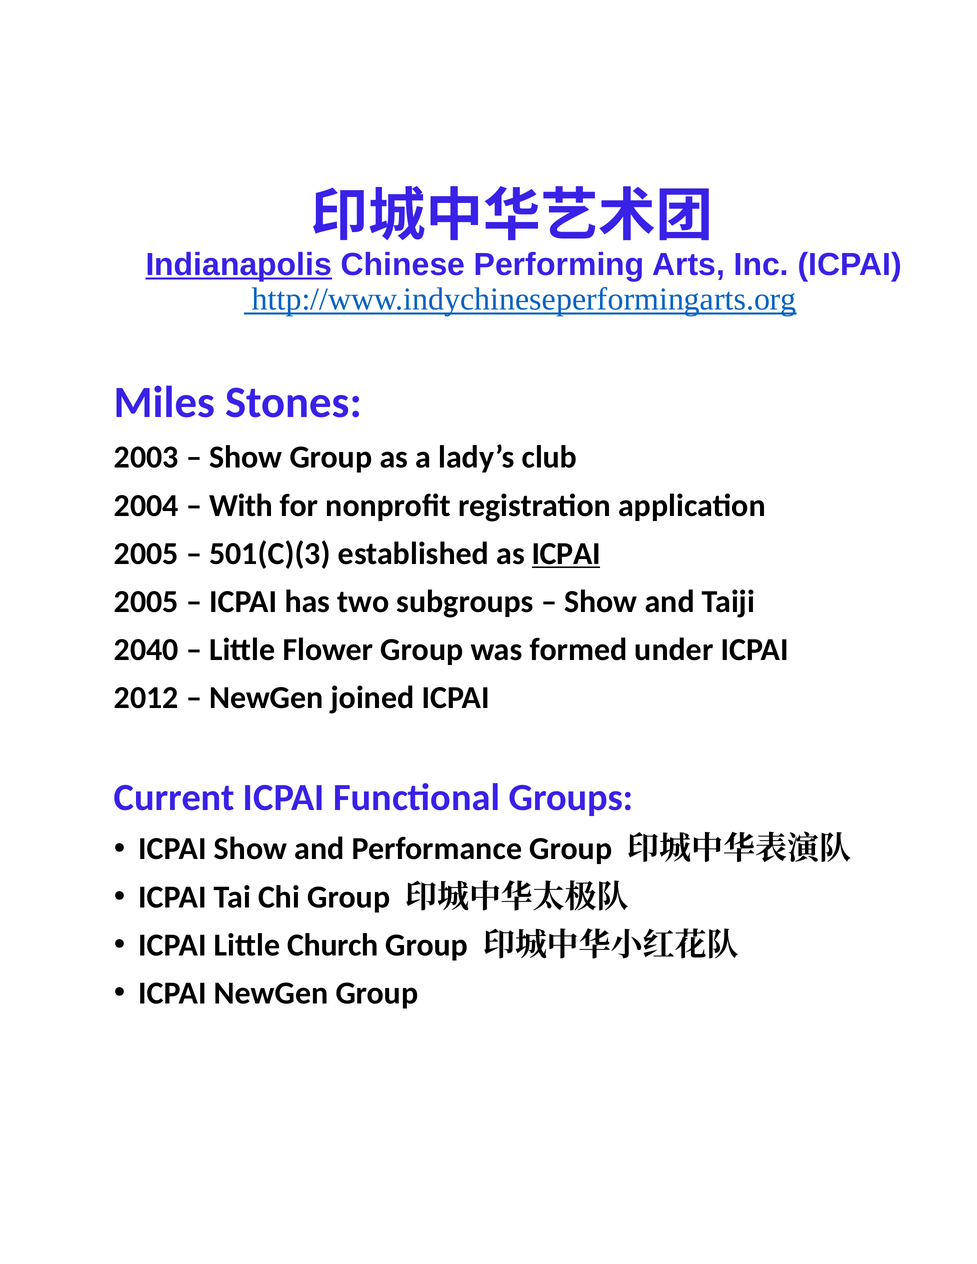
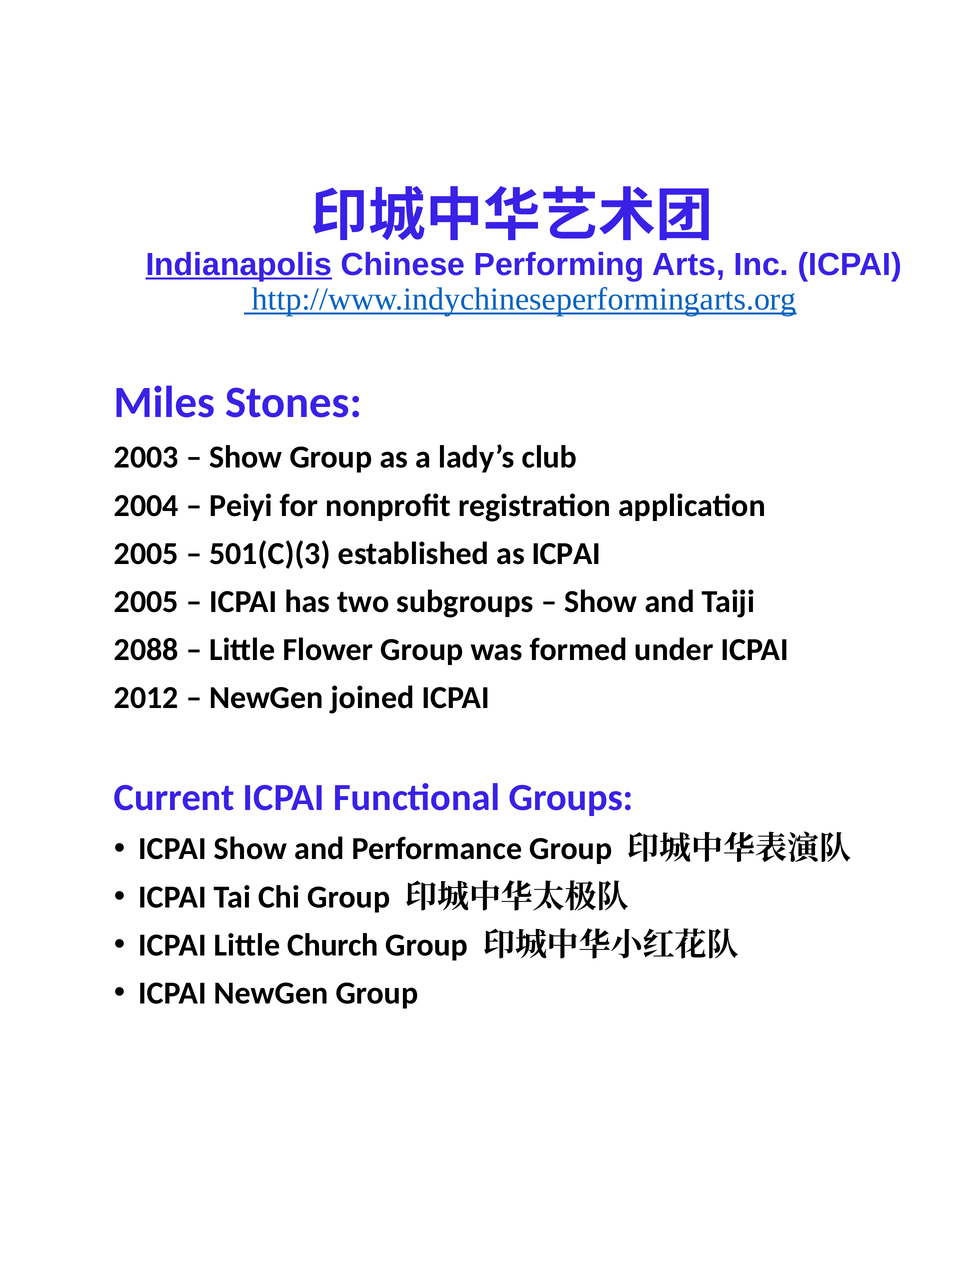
With: With -> Peiyi (241, 506)
ICPAI underline: present -> none (566, 554)
2040: 2040 -> 2088 (146, 650)
